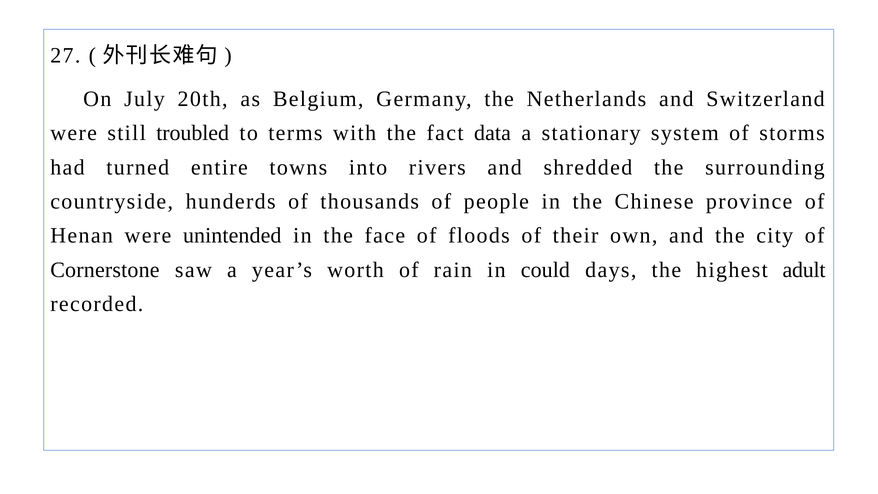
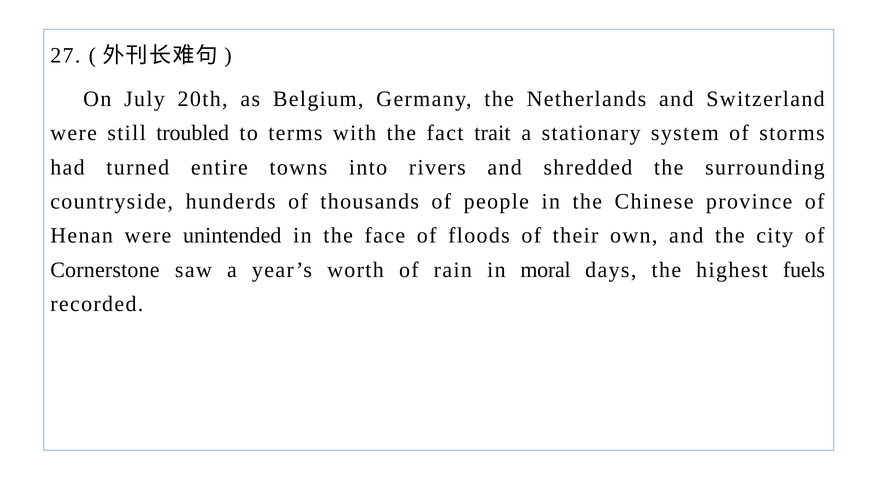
data: data -> trait (492, 133)
could: could -> moral (546, 270)
adult: adult -> fuels (804, 270)
